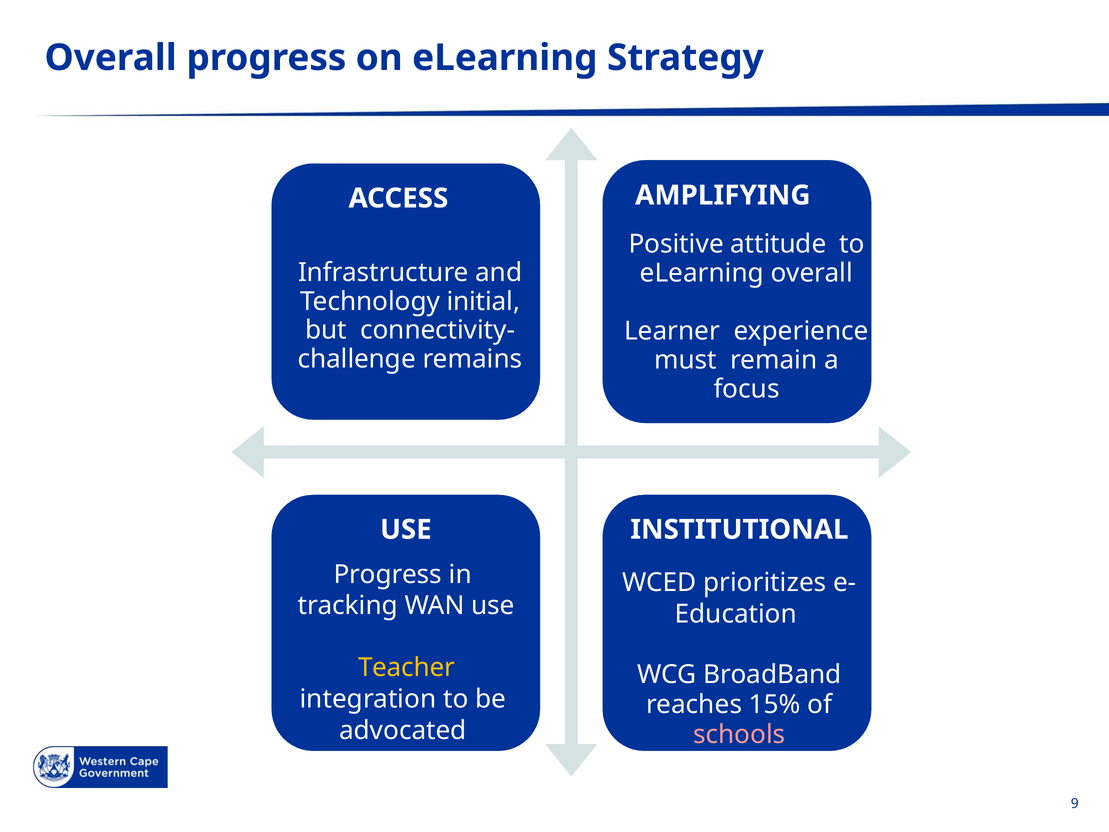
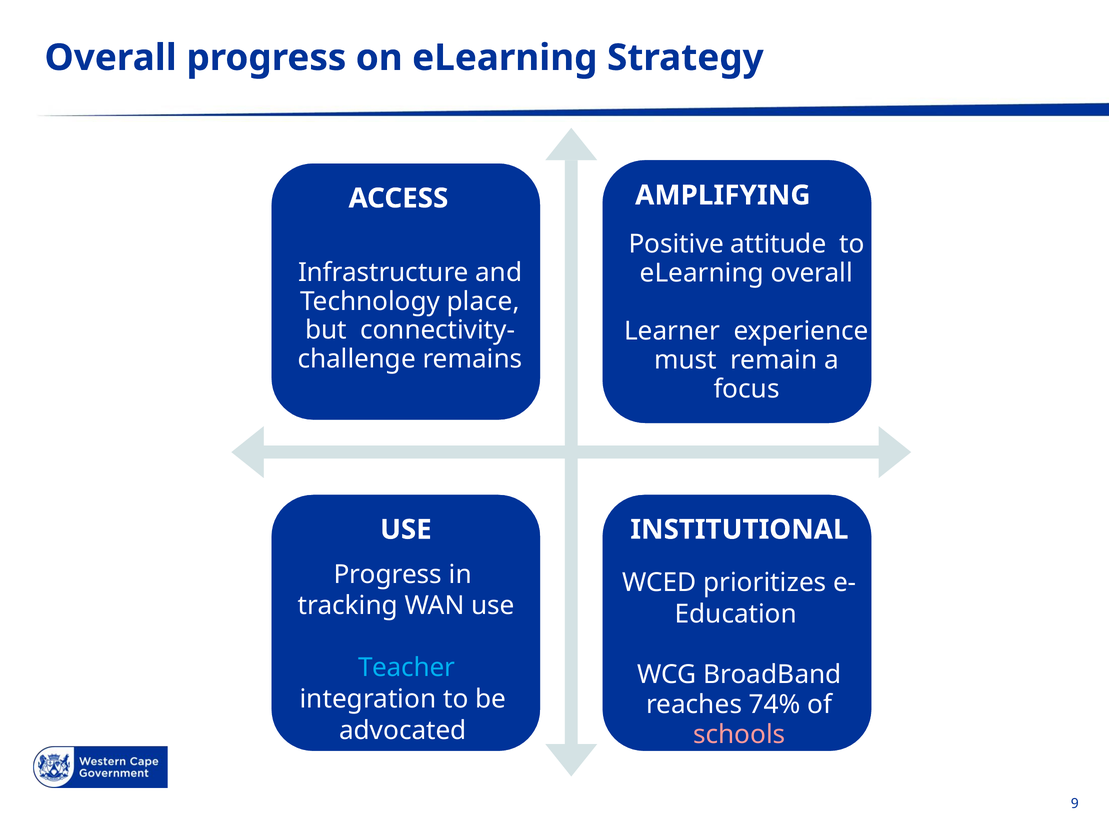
initial: initial -> place (483, 301)
Teacher colour: yellow -> light blue (406, 668)
15%: 15% -> 74% (775, 704)
